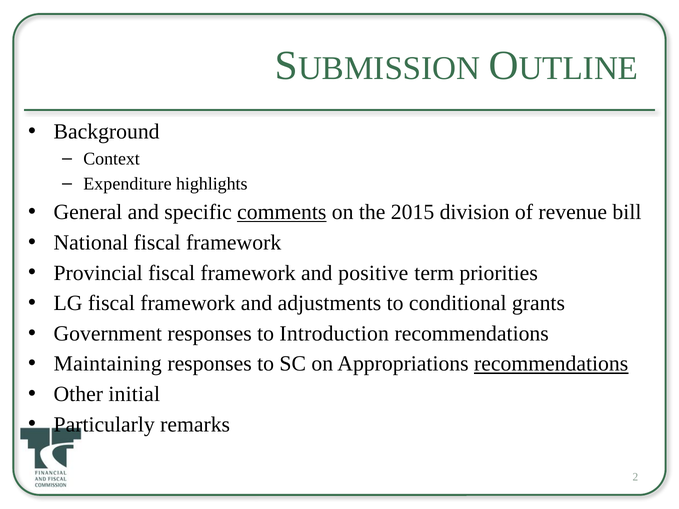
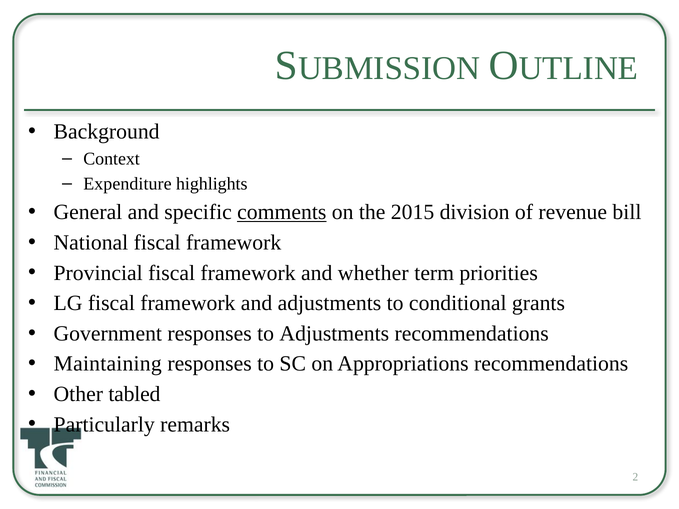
positive: positive -> whether (373, 273)
to Introduction: Introduction -> Adjustments (334, 334)
recommendations underline: present -> none (551, 364)
initial: initial -> tabled (134, 394)
